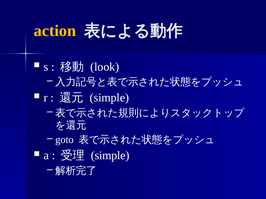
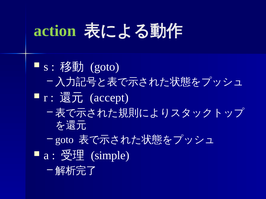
action colour: yellow -> light green (55, 31)
look: look -> goto (105, 67)
simple: simple -> accept (109, 98)
